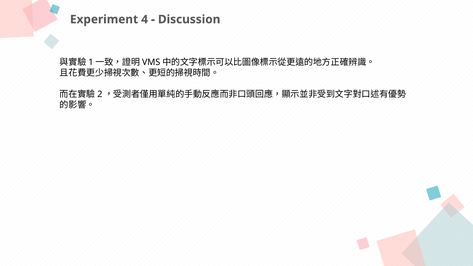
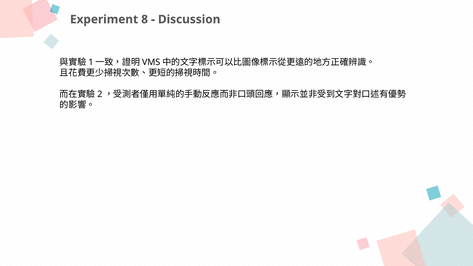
4: 4 -> 8 (145, 19)
